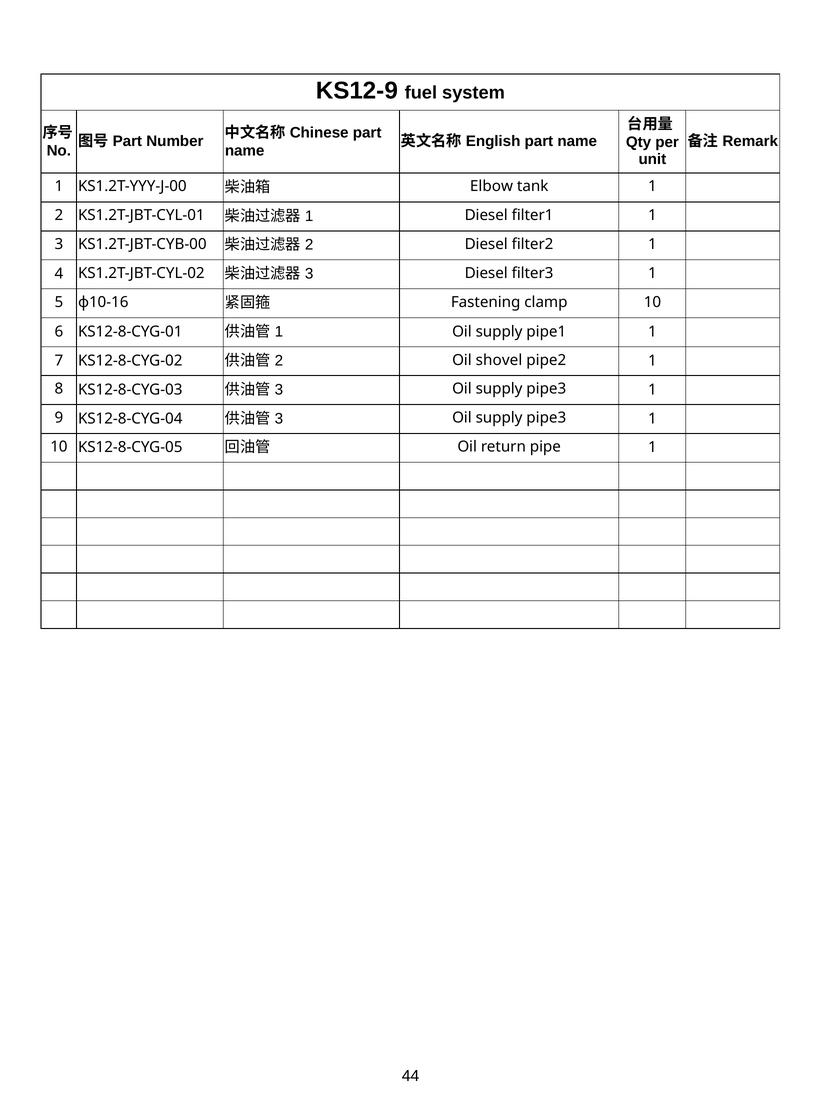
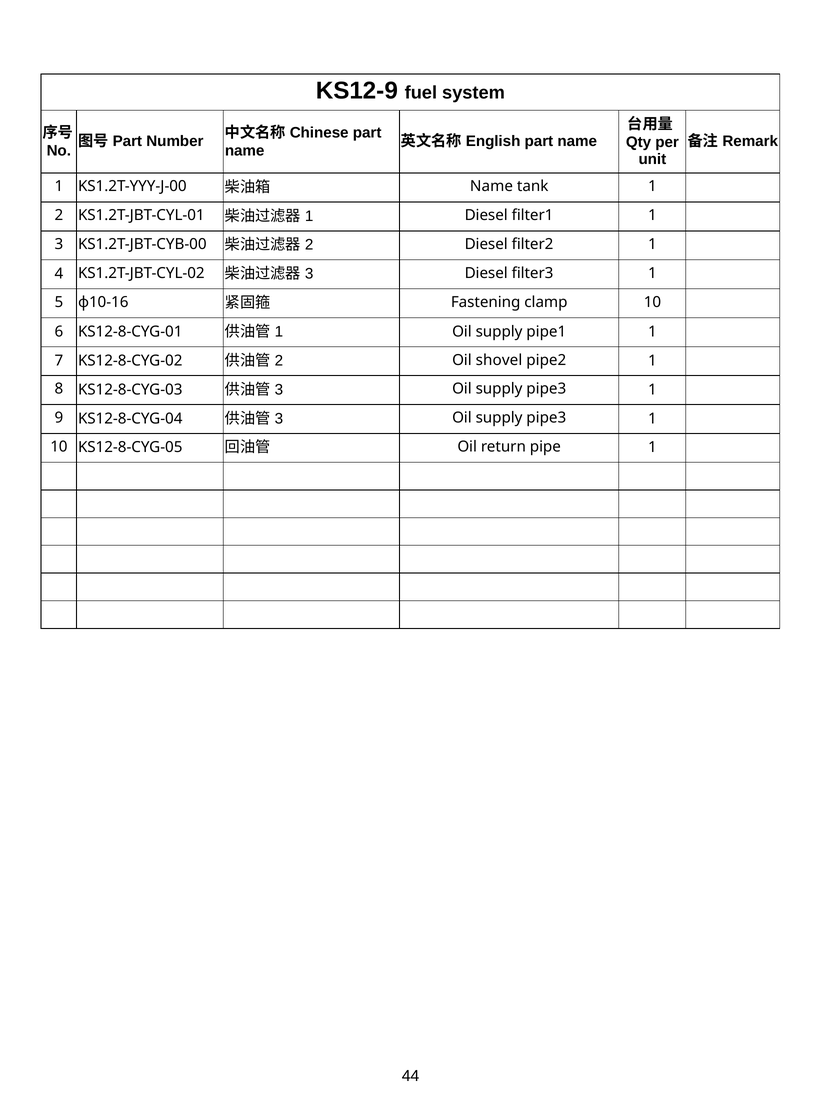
Elbow: Elbow -> Name (491, 186)
